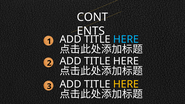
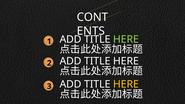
HERE colour: light blue -> light green (126, 39)
